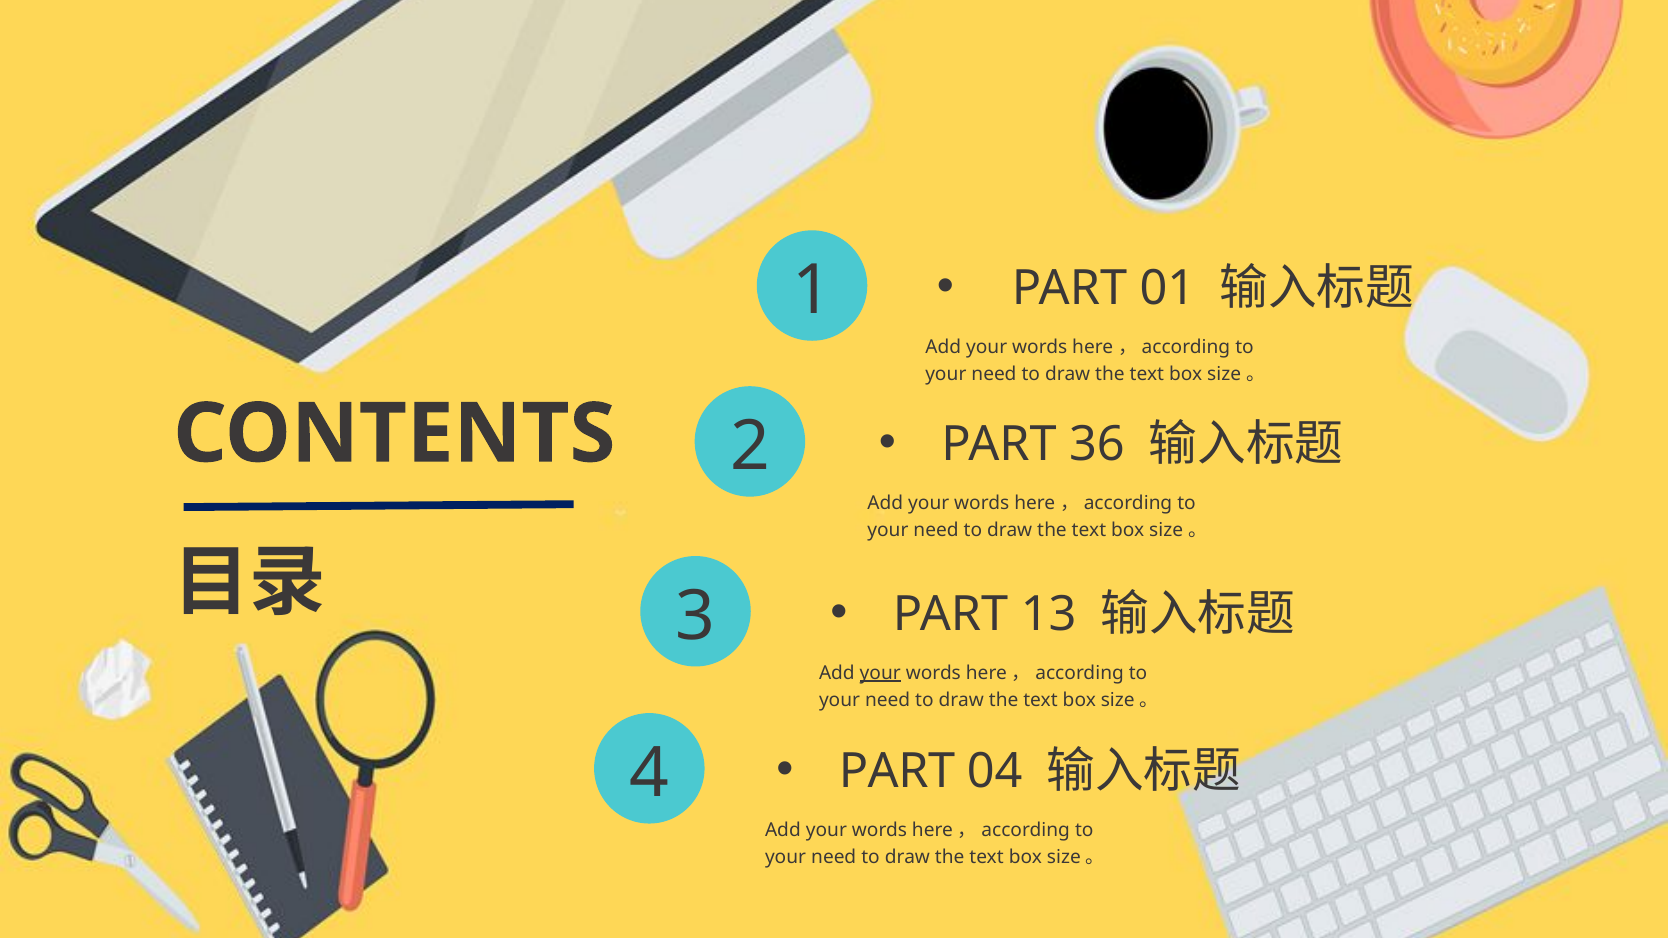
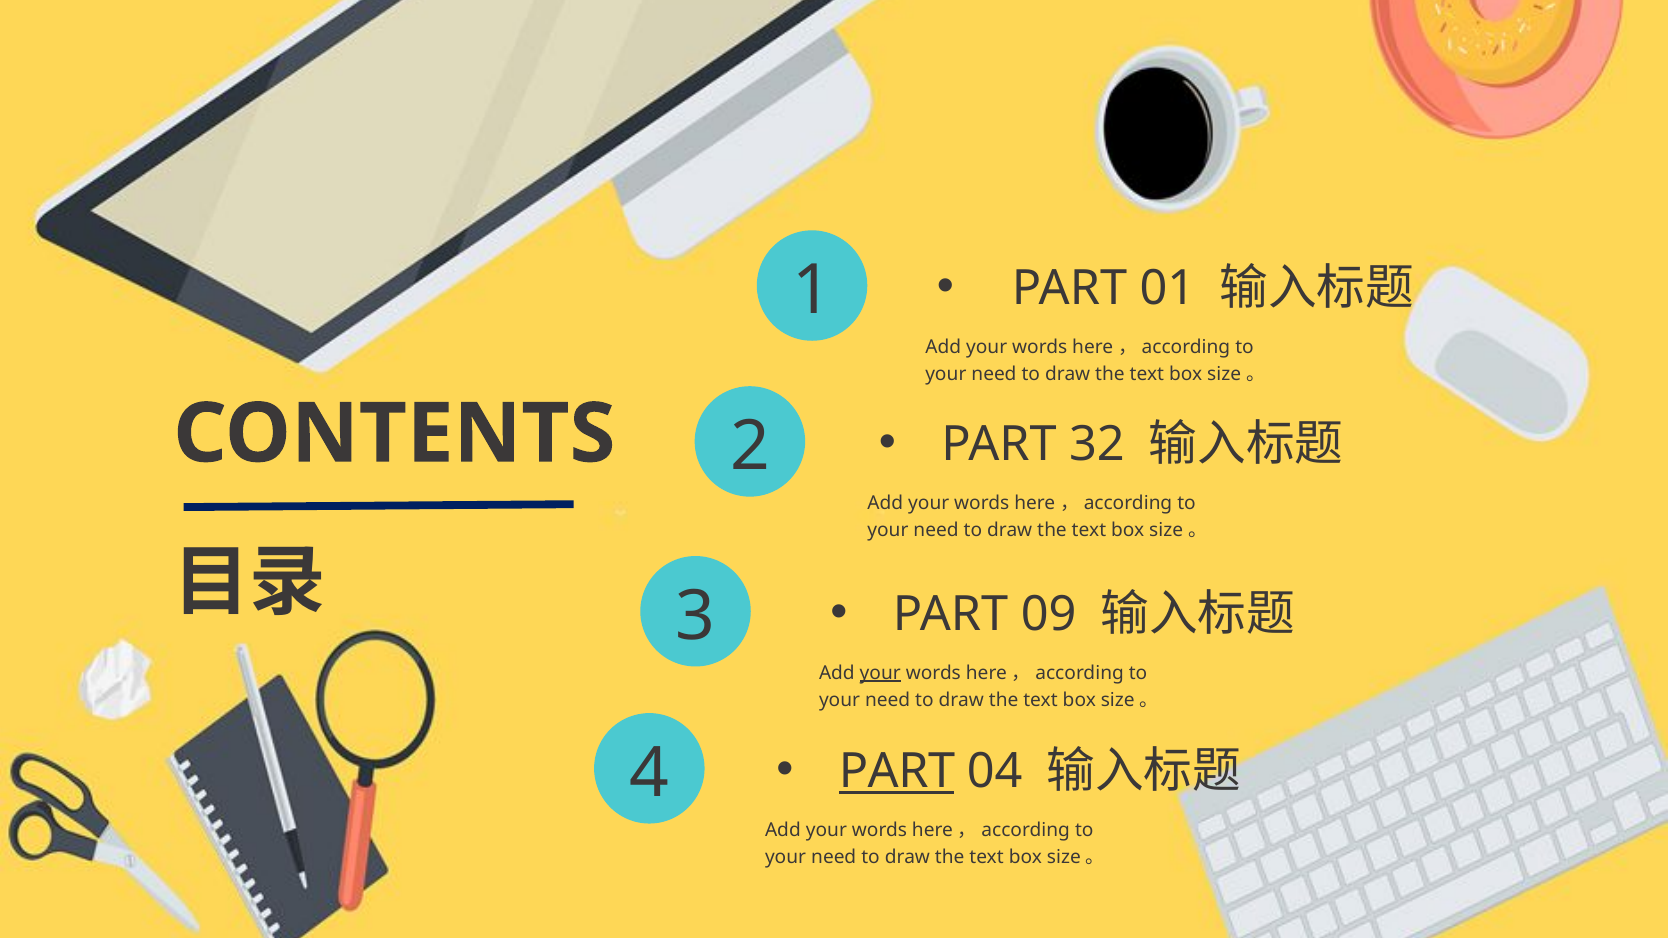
36: 36 -> 32 (1097, 445)
13: 13 -> 09 (1049, 614)
PART underline: none -> present (897, 771)
